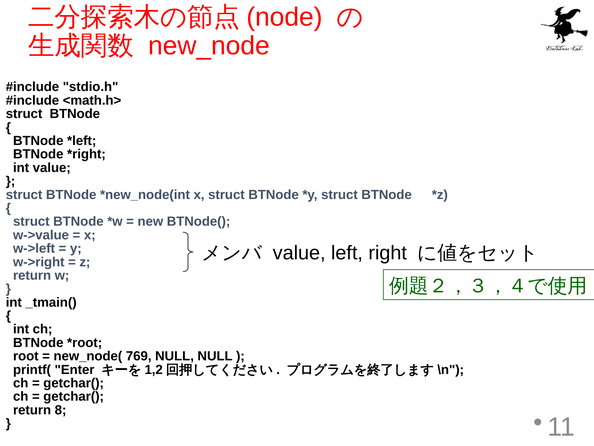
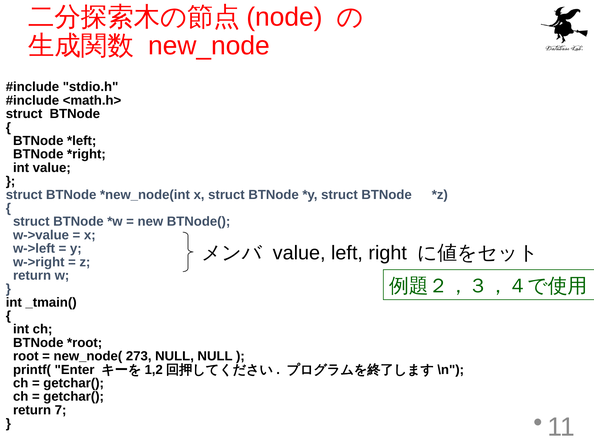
769: 769 -> 273 (139, 356)
8: 8 -> 7 (61, 410)
